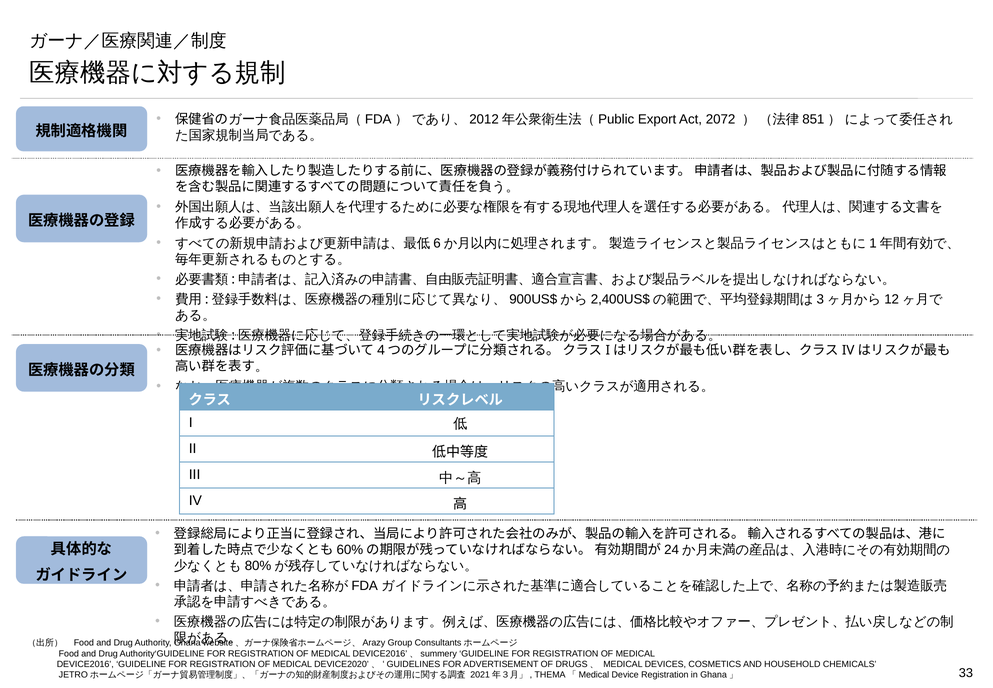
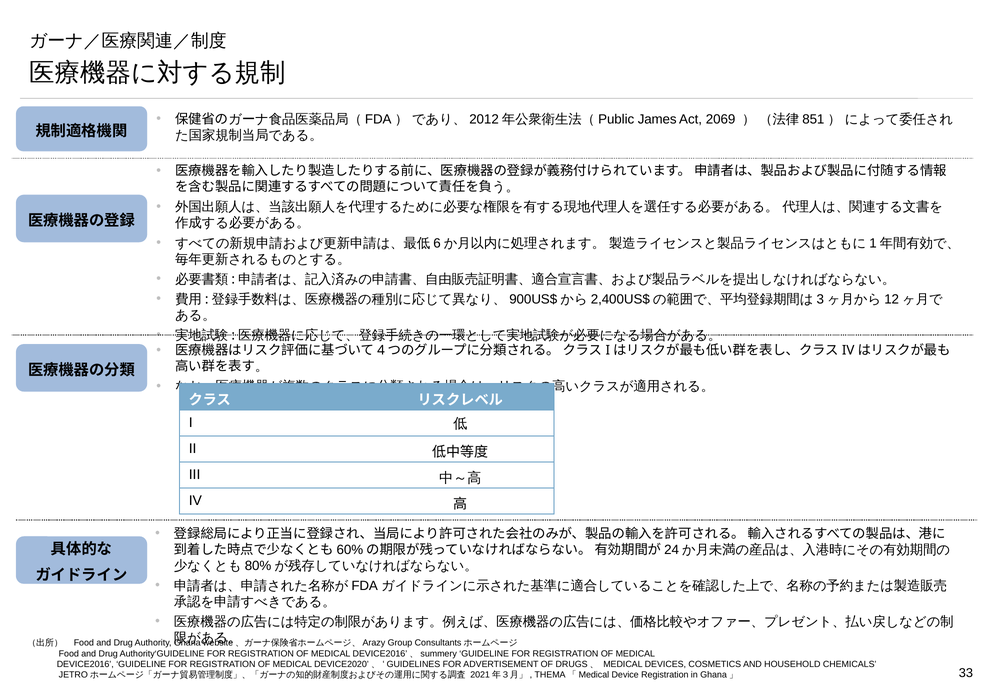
Export: Export -> James (657, 119)
2072: 2072 -> 2069 (721, 119)
